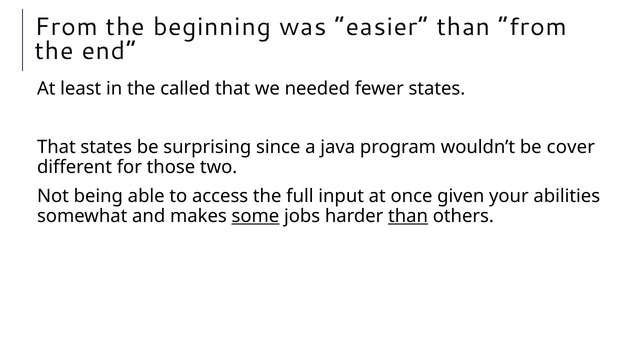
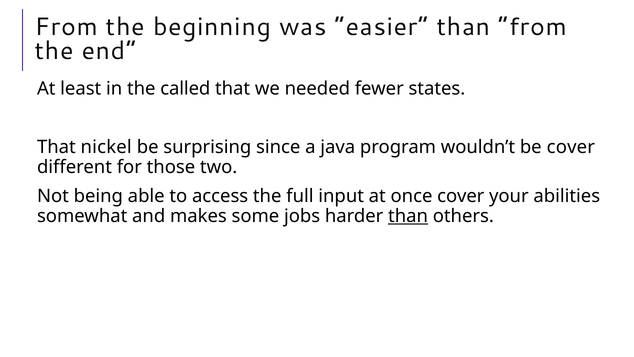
That states: states -> nickel (106, 147)
once given: given -> cover (461, 196)
some underline: present -> none (255, 216)
